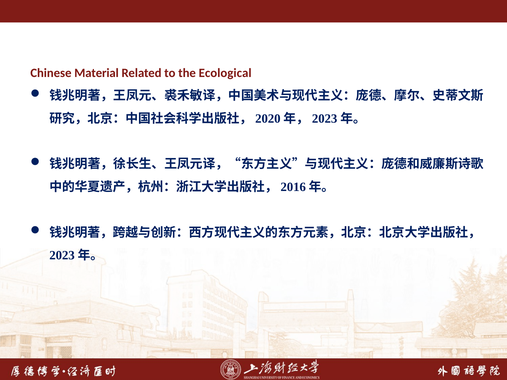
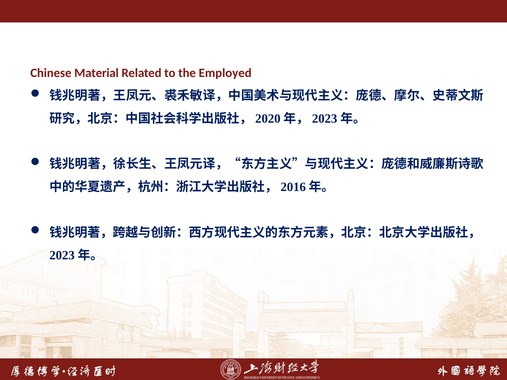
Ecological: Ecological -> Employed (225, 73)
